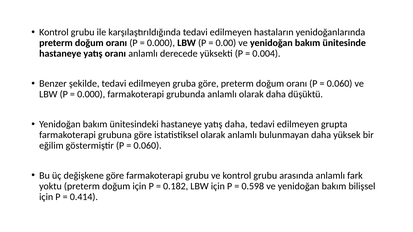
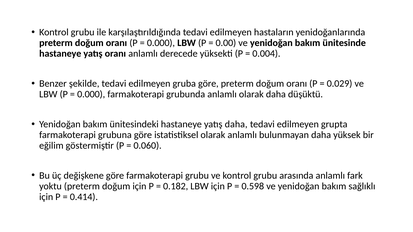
0.060: 0.060 -> 0.029 (340, 84)
bilişsel: bilişsel -> sağlıklı (362, 186)
